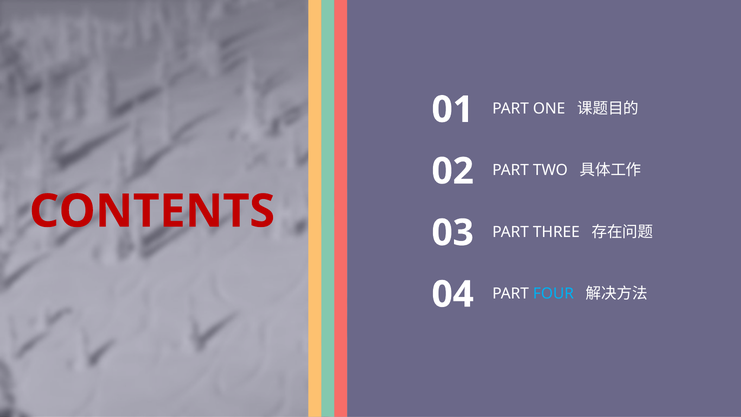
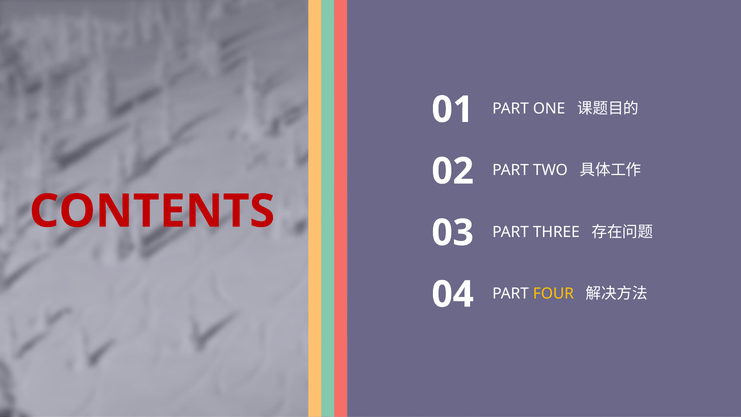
FOUR colour: light blue -> yellow (553, 293)
